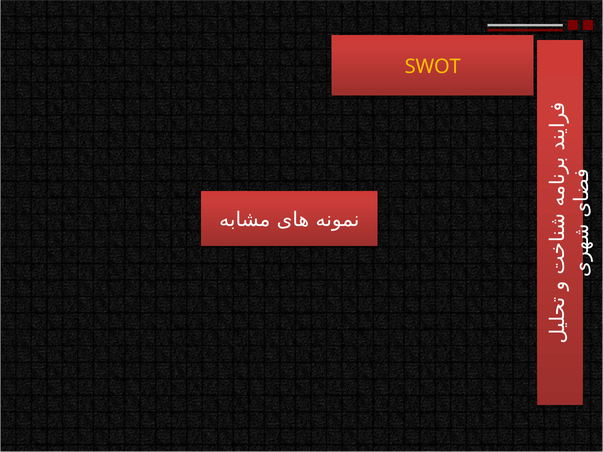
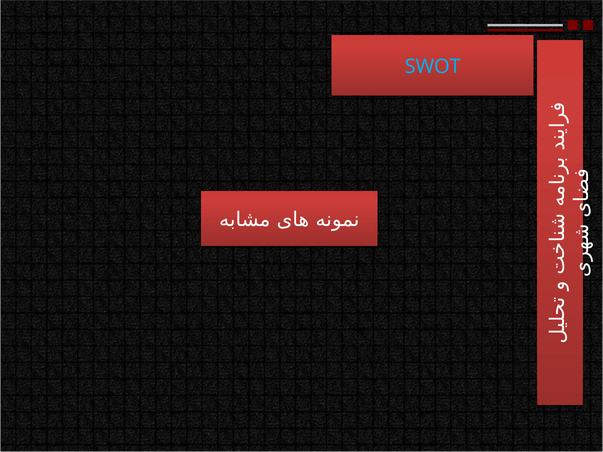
SWOT colour: yellow -> light blue (433, 67)
